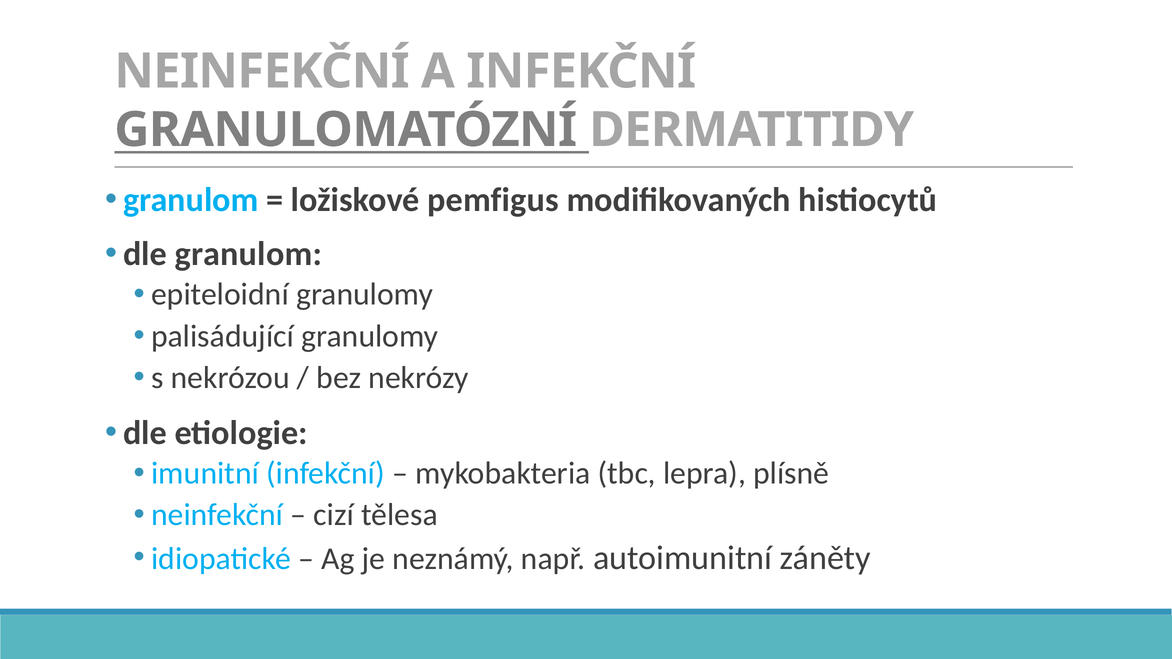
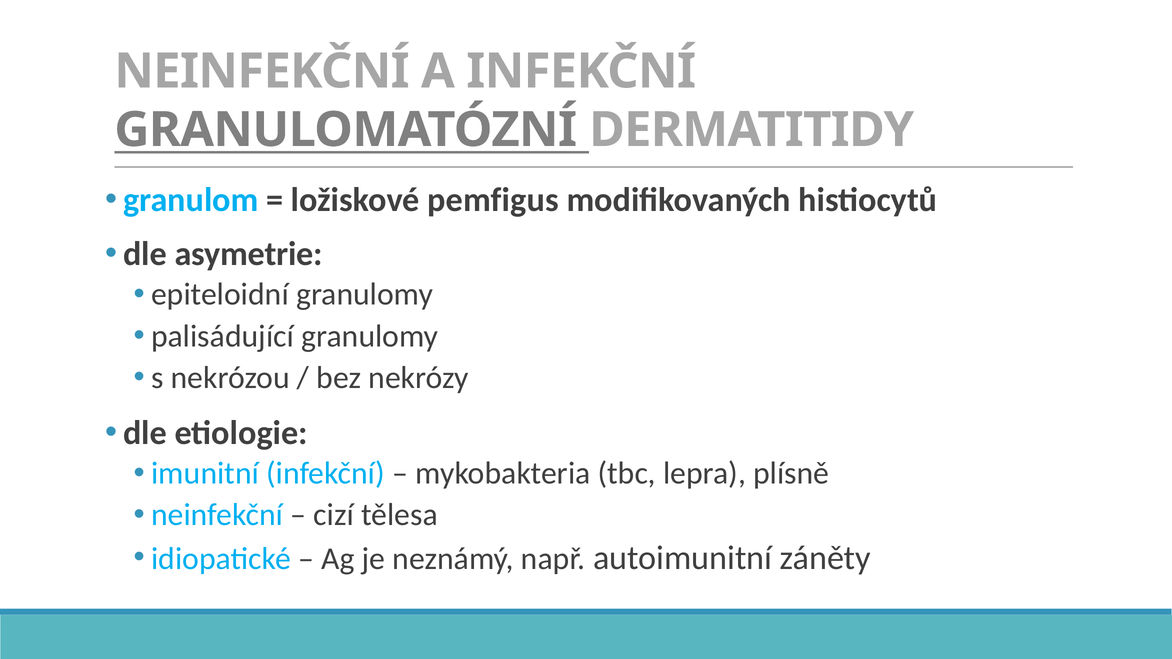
dle granulom: granulom -> asymetrie (249, 254)
